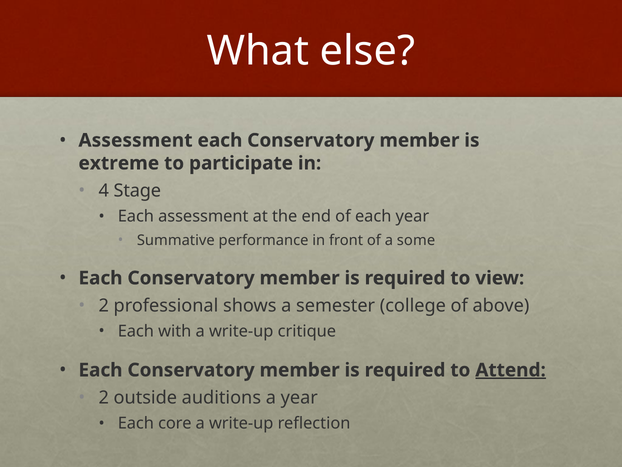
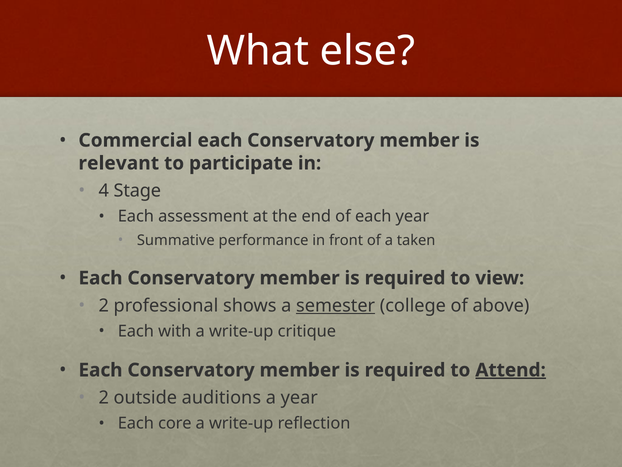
Assessment: Assessment -> Commercial (136, 140)
extreme: extreme -> relevant (119, 163)
some: some -> taken (416, 240)
semester underline: none -> present (336, 305)
